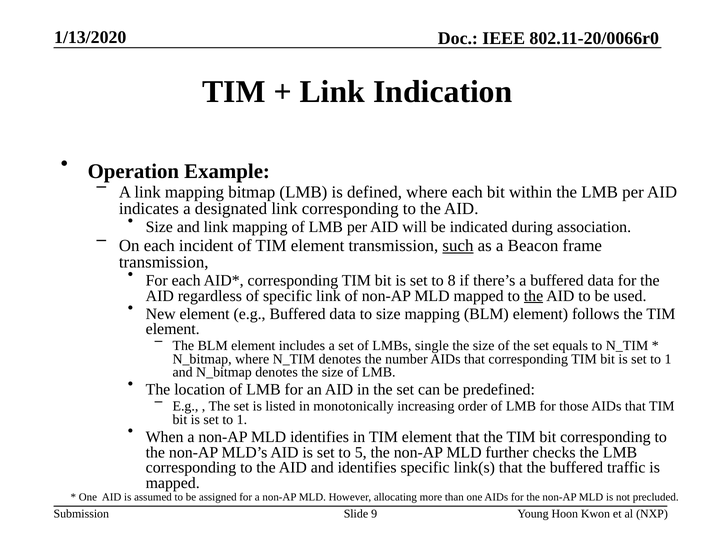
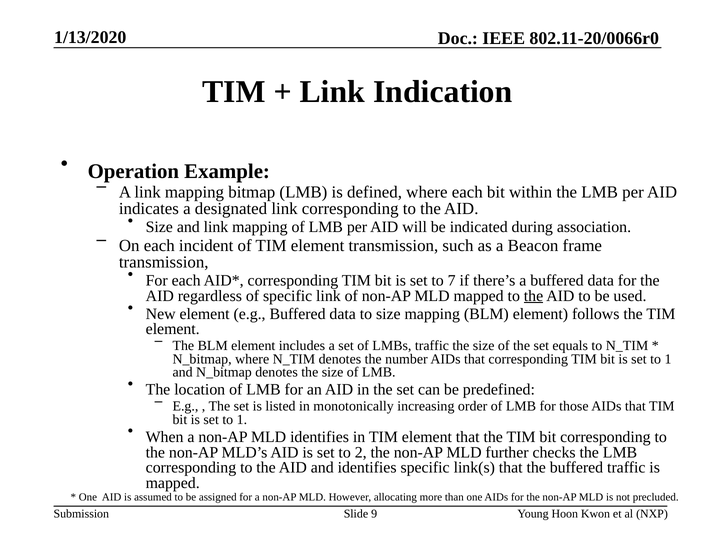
such underline: present -> none (458, 246)
8: 8 -> 7 (452, 281)
LMBs single: single -> traffic (432, 346)
5: 5 -> 2 (361, 453)
